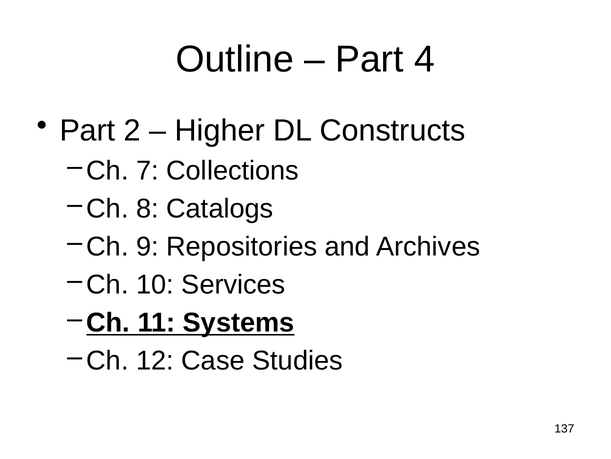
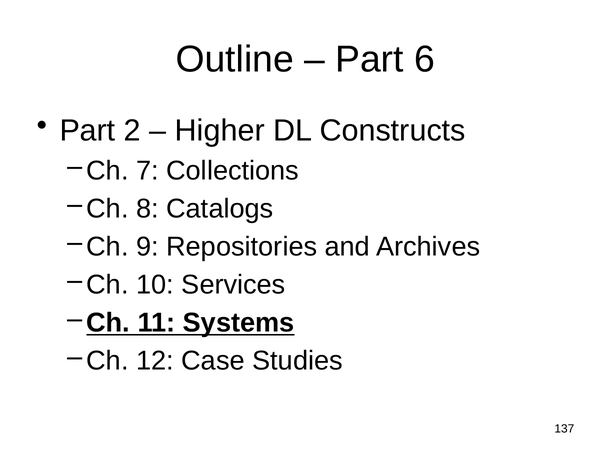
4: 4 -> 6 (424, 59)
